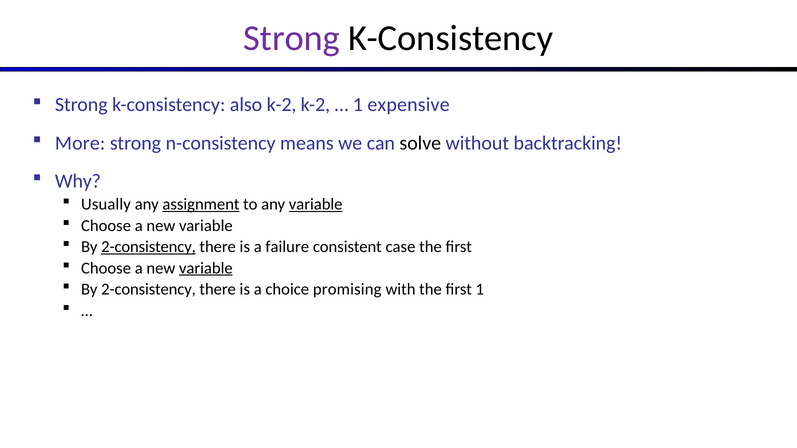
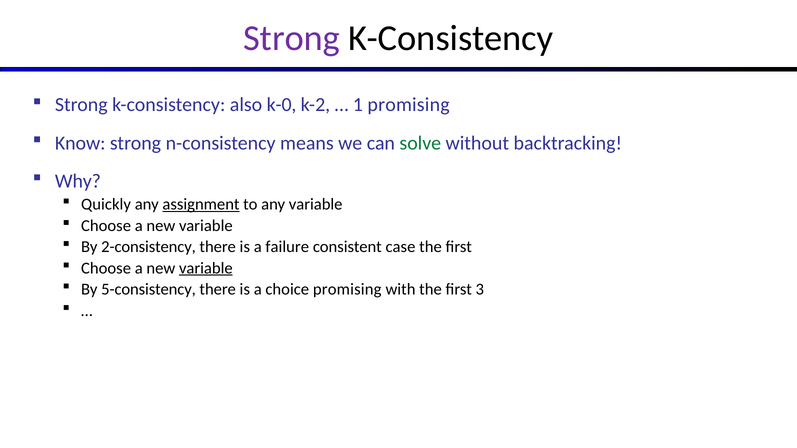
also k-2: k-2 -> k-0 (282, 105)
1 expensive: expensive -> promising (409, 105)
More: More -> Know (80, 143)
solve colour: black -> green (420, 143)
Usually: Usually -> Quickly (106, 205)
variable underline: present -> none (316, 205)
2-consistency underline: present -> none (149, 247)
2-consistency: 2-consistency -> 5-consistency (149, 290)
first 1: 1 -> 3 (480, 290)
